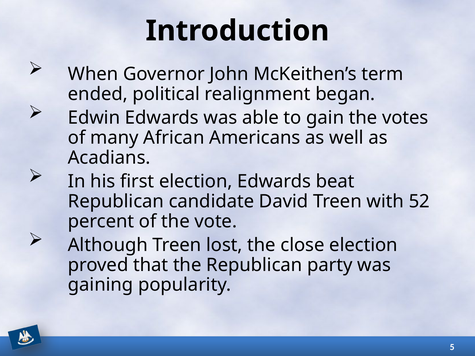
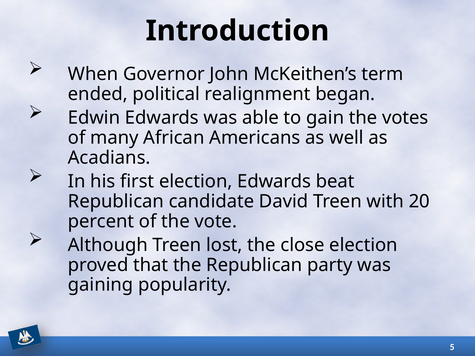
52: 52 -> 20 (419, 201)
